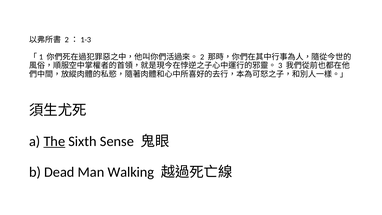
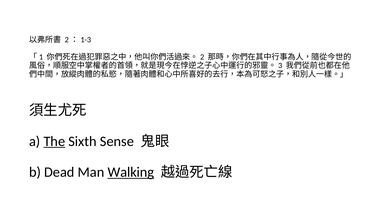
Walking underline: none -> present (131, 172)
